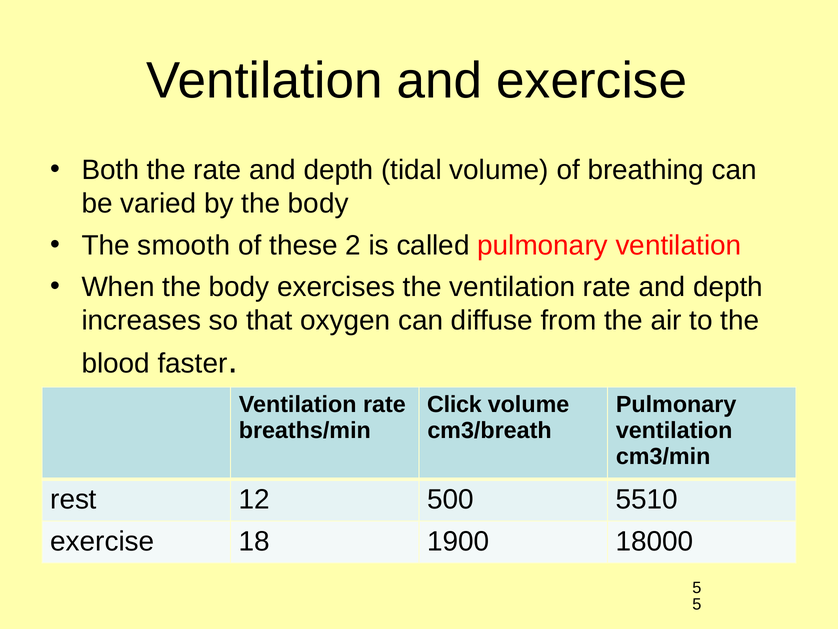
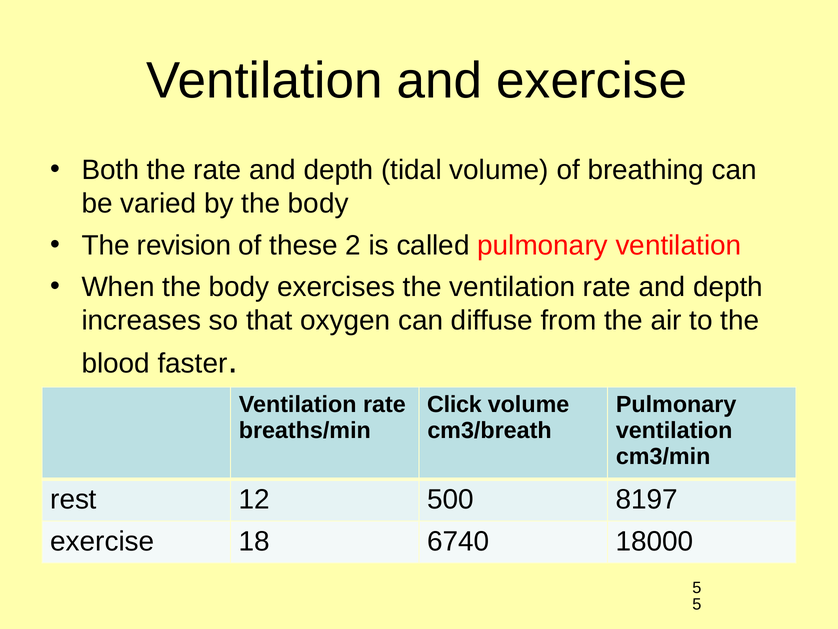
smooth: smooth -> revision (184, 245)
5510: 5510 -> 8197 (647, 499)
1900: 1900 -> 6740 (458, 541)
